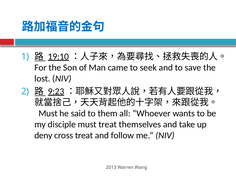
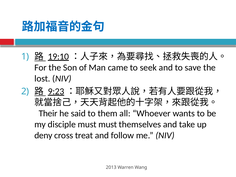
Must: Must -> Their (48, 113)
must treat: treat -> must (108, 124)
